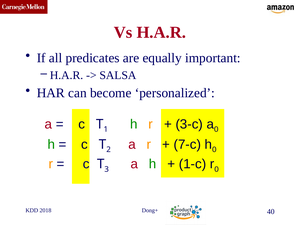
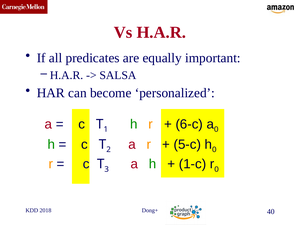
3-c: 3-c -> 6-c (189, 124)
7-c: 7-c -> 5-c (187, 144)
